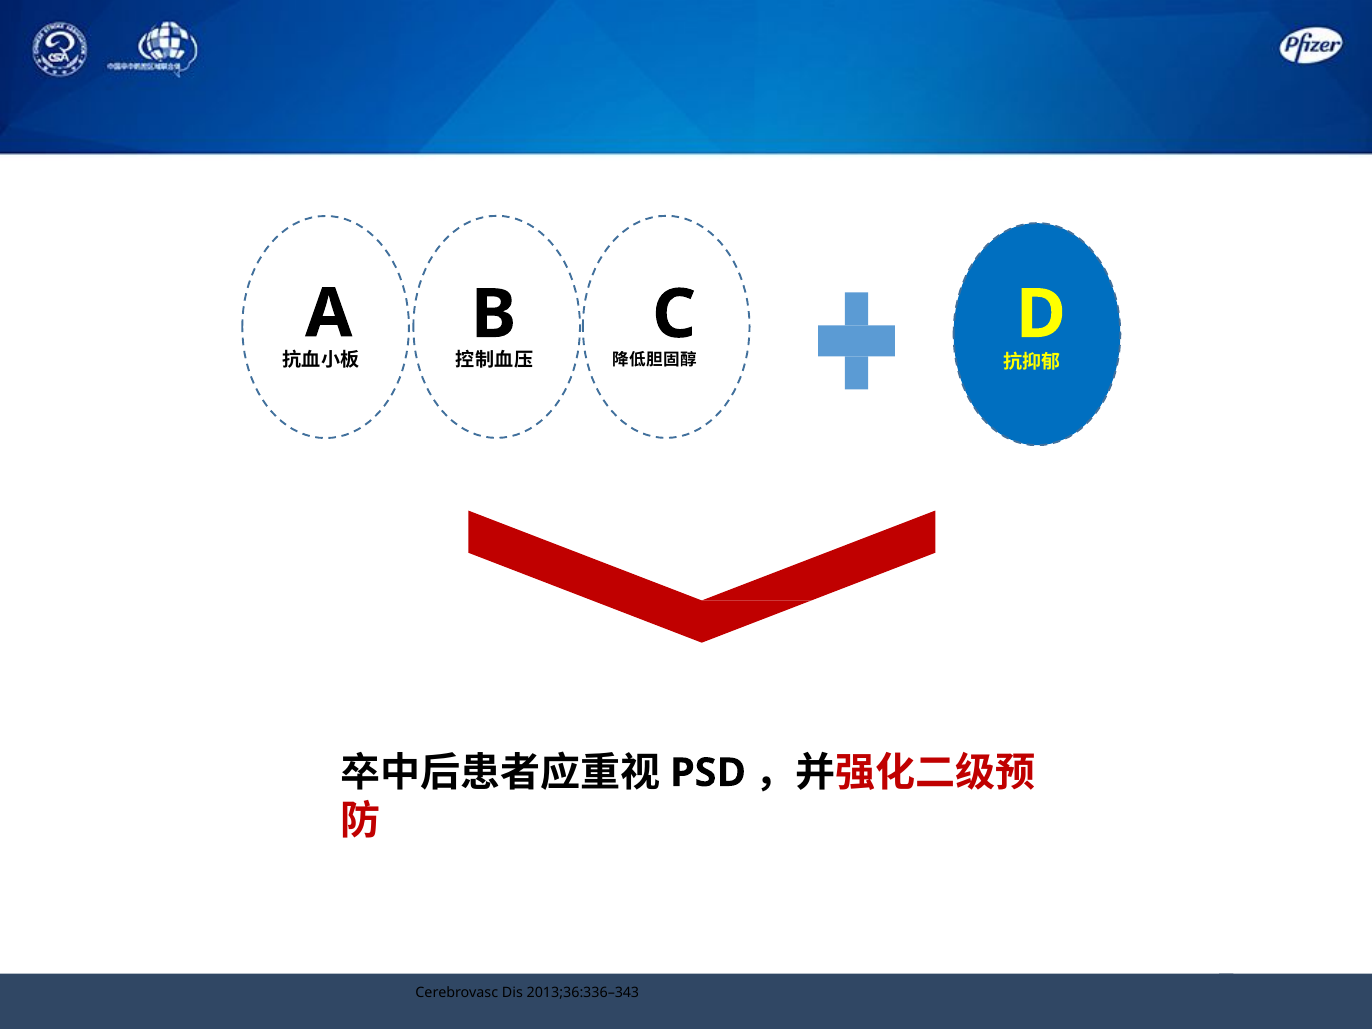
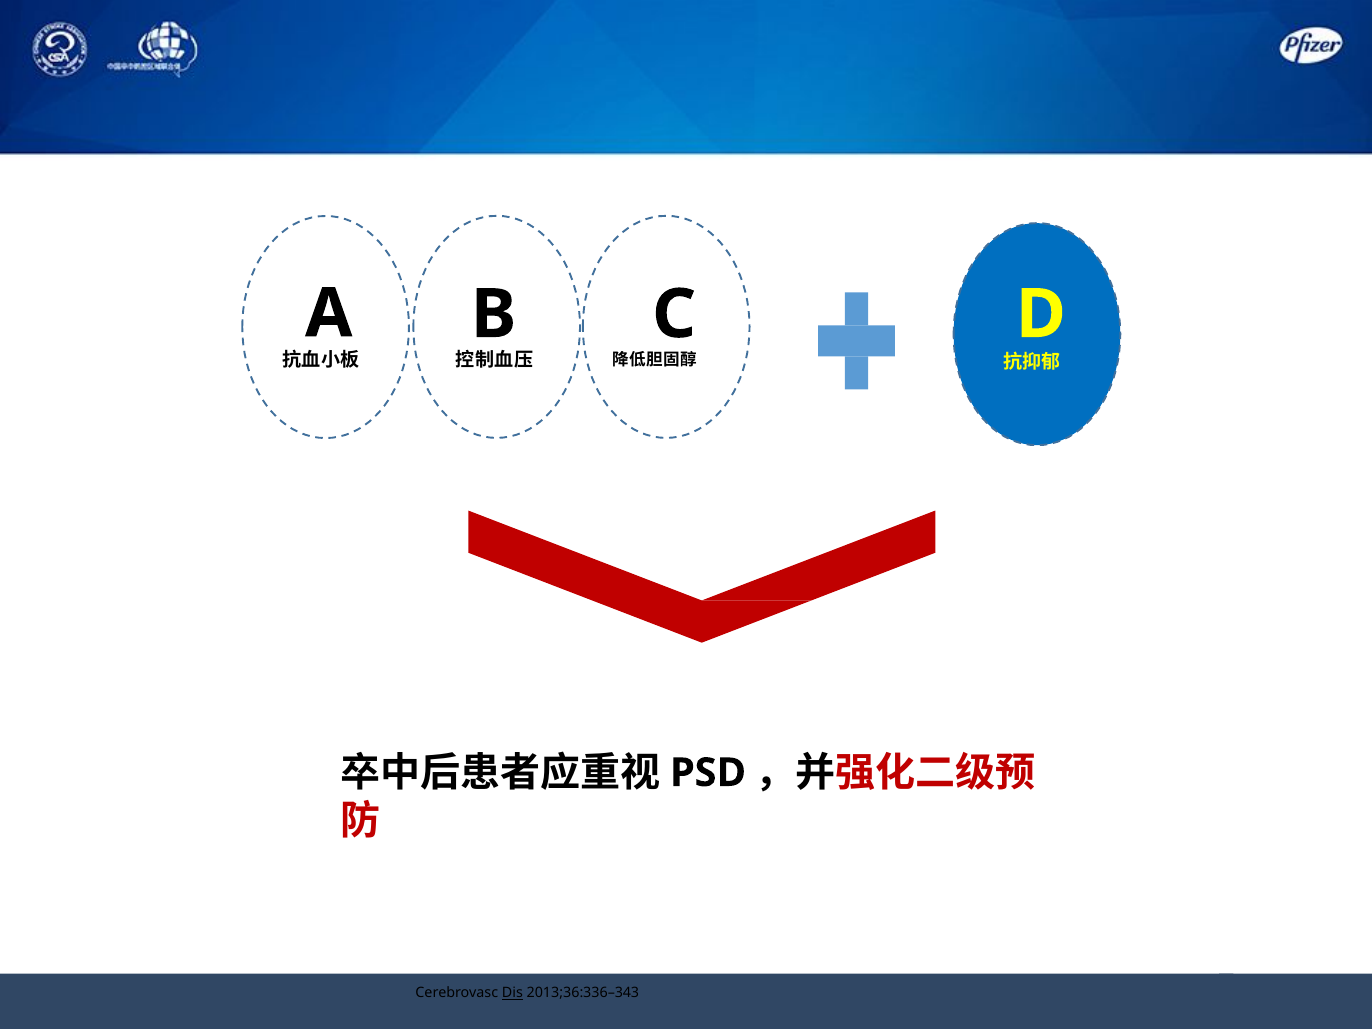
Dis underline: none -> present (512, 993)
